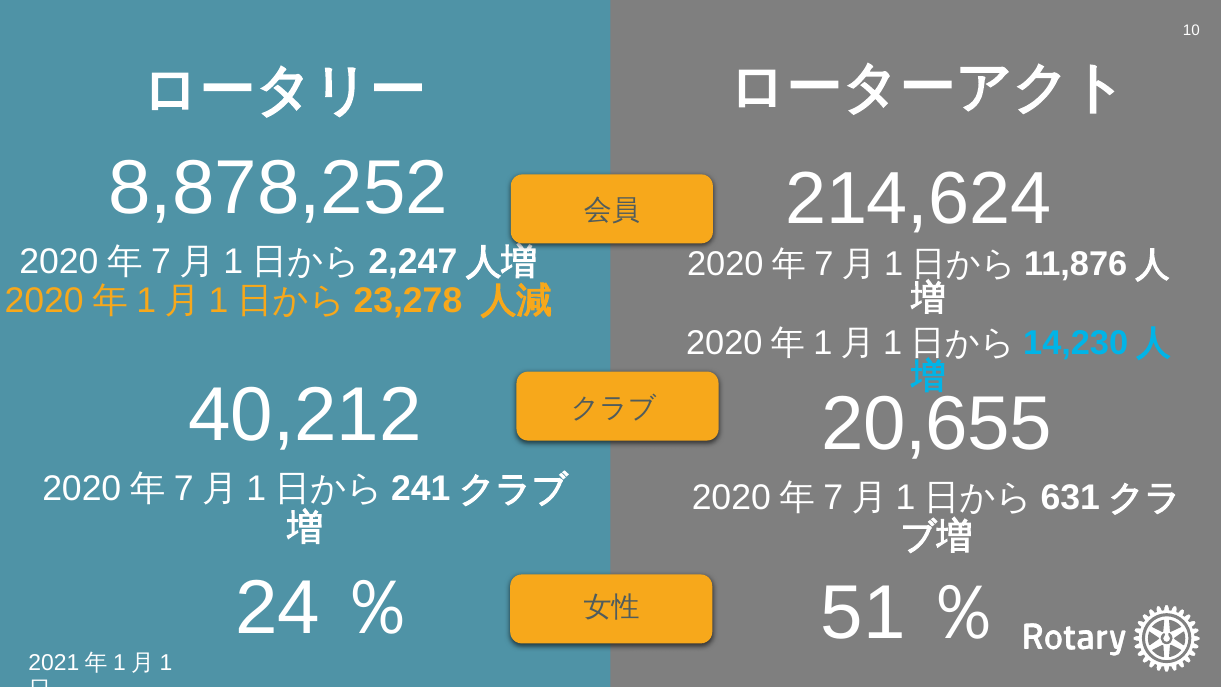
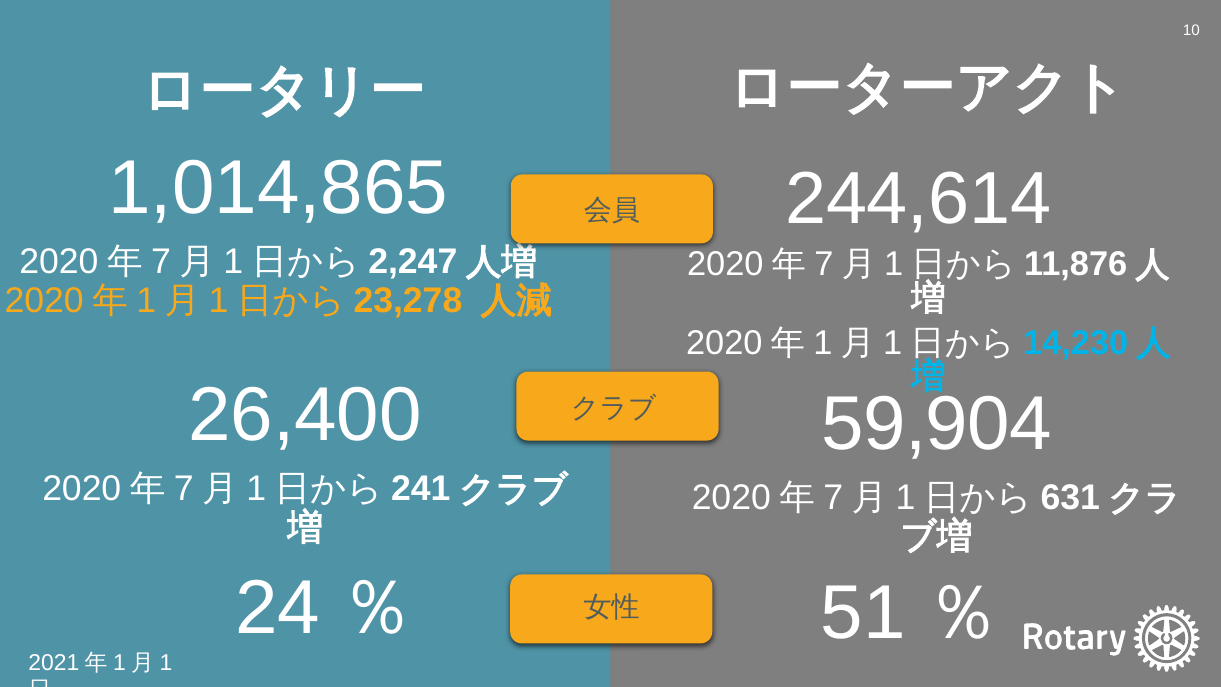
8,878,252: 8,878,252 -> 1,014,865 (278, 188)
214,624: 214,624 -> 244,614 (918, 199)
40,212: 40,212 -> 26,400 (305, 416)
20,655: 20,655 -> 59,904 (937, 424)
